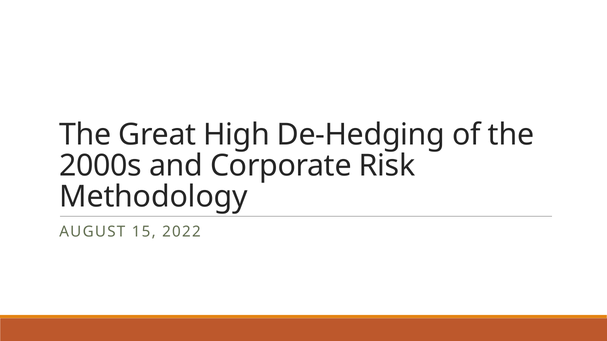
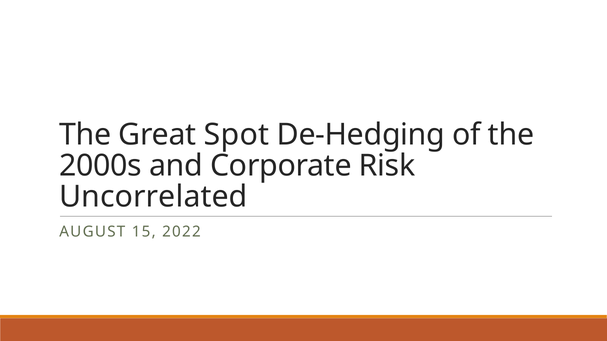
High: High -> Spot (236, 135)
Methodology: Methodology -> Uncorrelated (153, 197)
